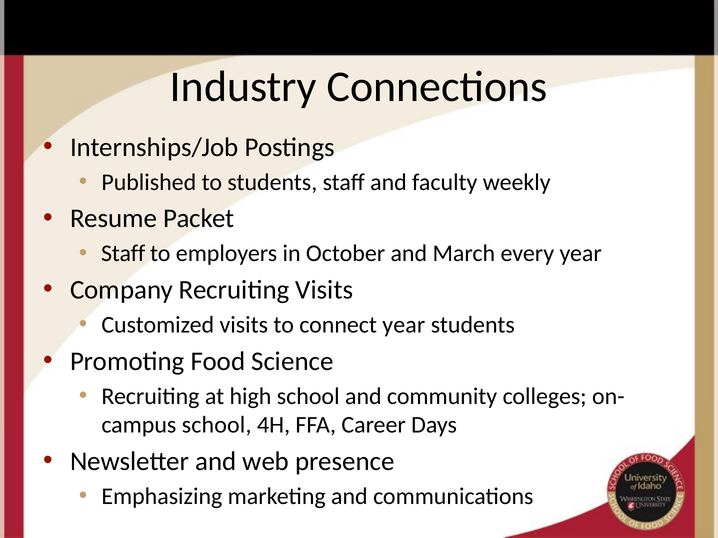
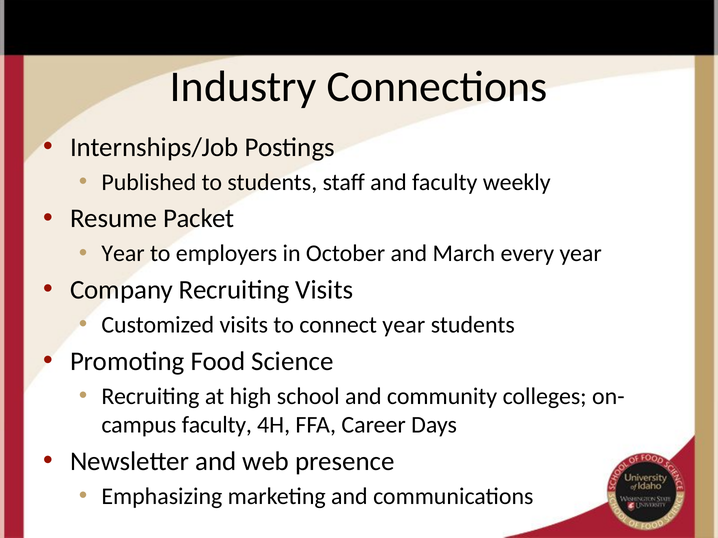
Staff: Staff -> Year (123, 254)
school: school -> faculty (217, 425)
